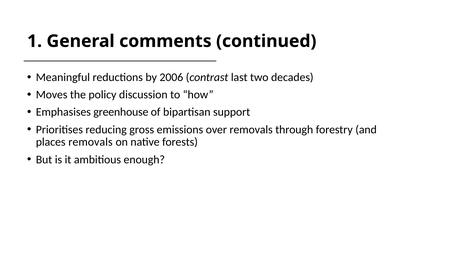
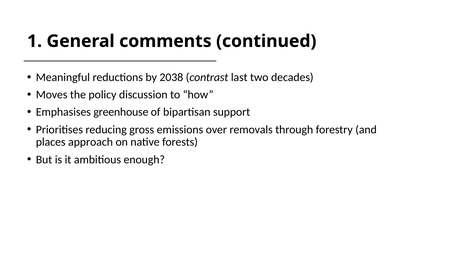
2006: 2006 -> 2038 (171, 78)
places removals: removals -> approach (91, 143)
